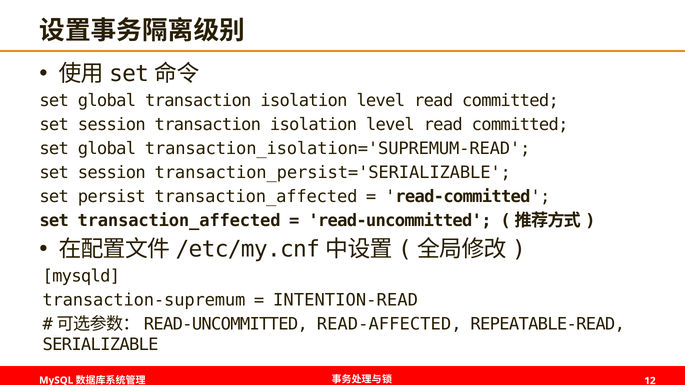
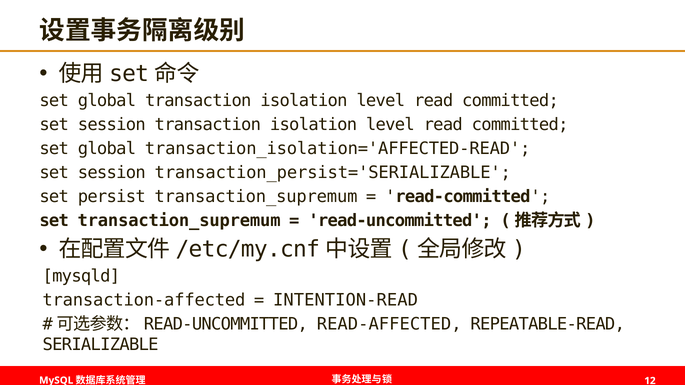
transaction_isolation='SUPREMUM-READ: transaction_isolation='SUPREMUM-READ -> transaction_isolation='AFFECTED-READ (338, 149)
persist transaction_affected: transaction_affected -> transaction_supremum (256, 197)
set transaction_affected: transaction_affected -> transaction_supremum (179, 221)
transaction-supremum: transaction-supremum -> transaction-affected (144, 300)
